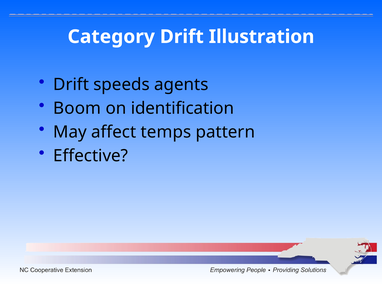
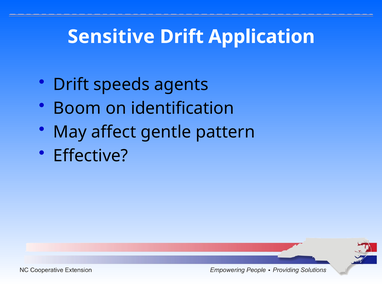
Category: Category -> Sensitive (111, 37)
Illustration: Illustration -> Application (262, 37)
temps: temps -> gentle (166, 132)
